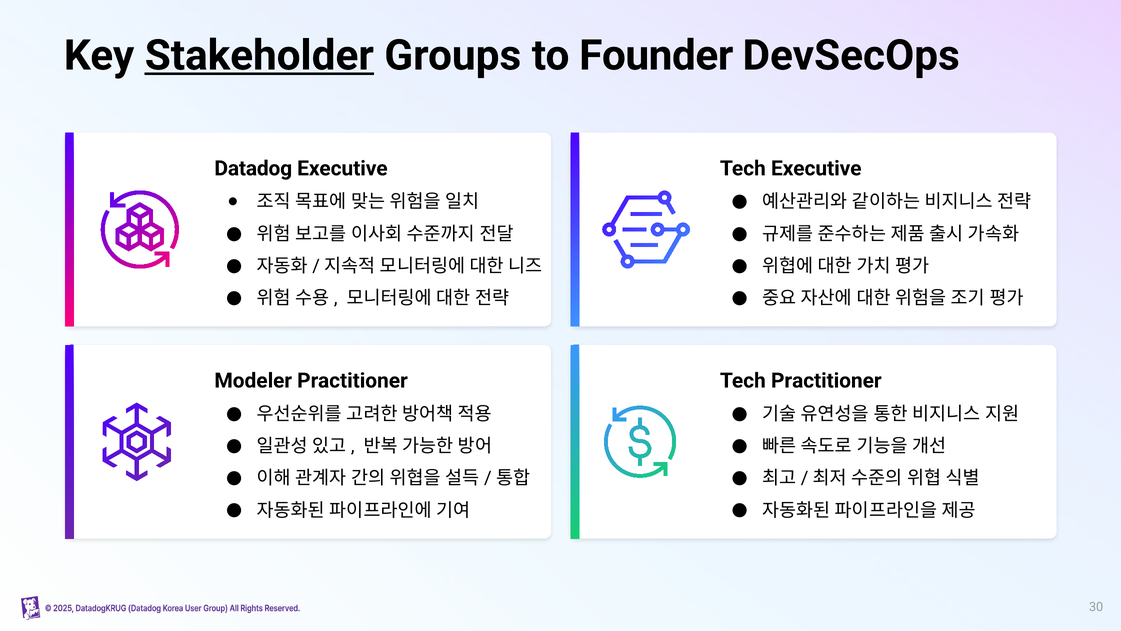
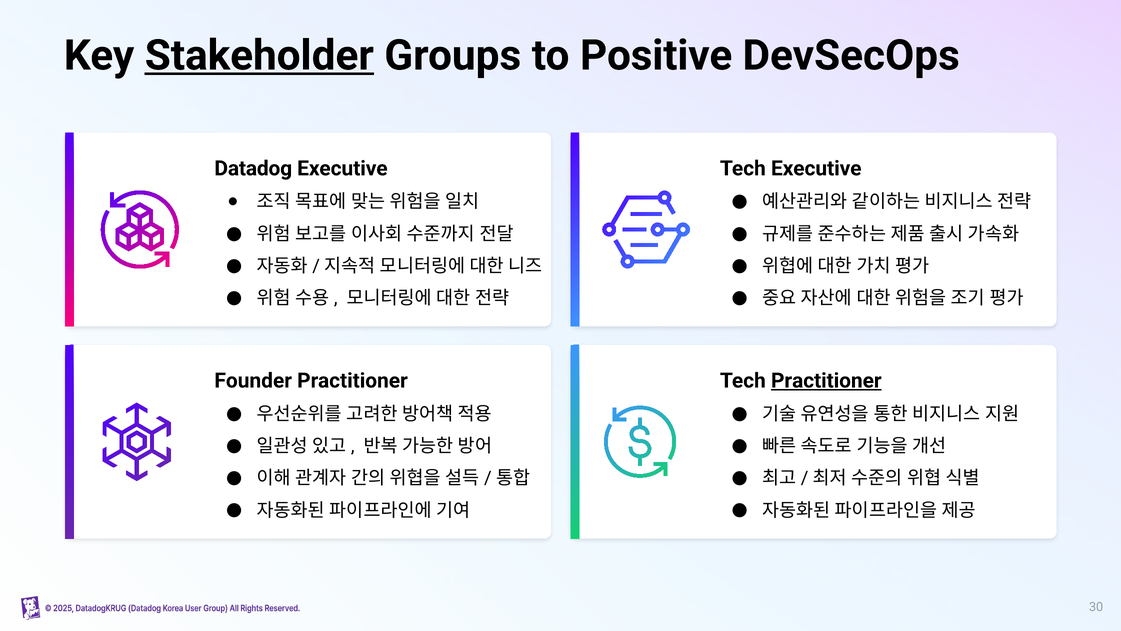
Founder: Founder -> Positive (656, 56)
Modeler: Modeler -> Founder (253, 380)
Practitioner underline: none -> present (826, 380)
